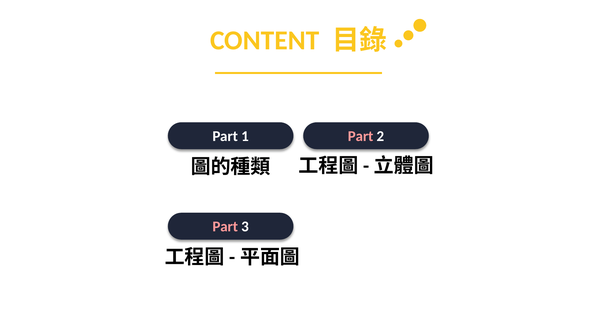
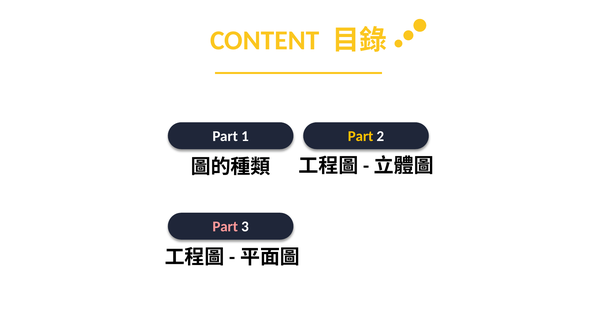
Part colour: pink -> yellow (361, 136)
